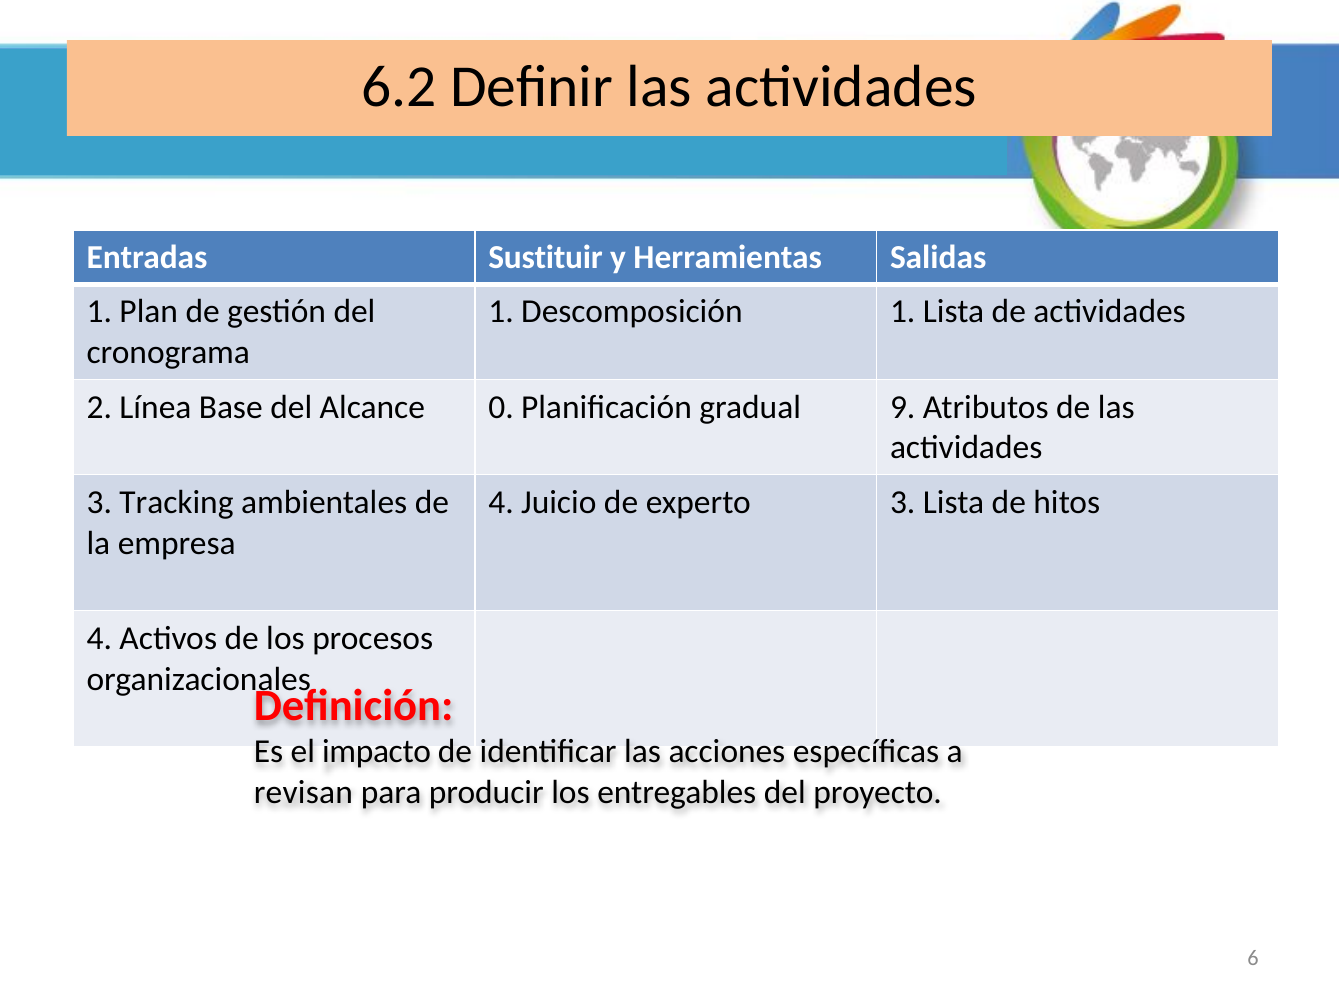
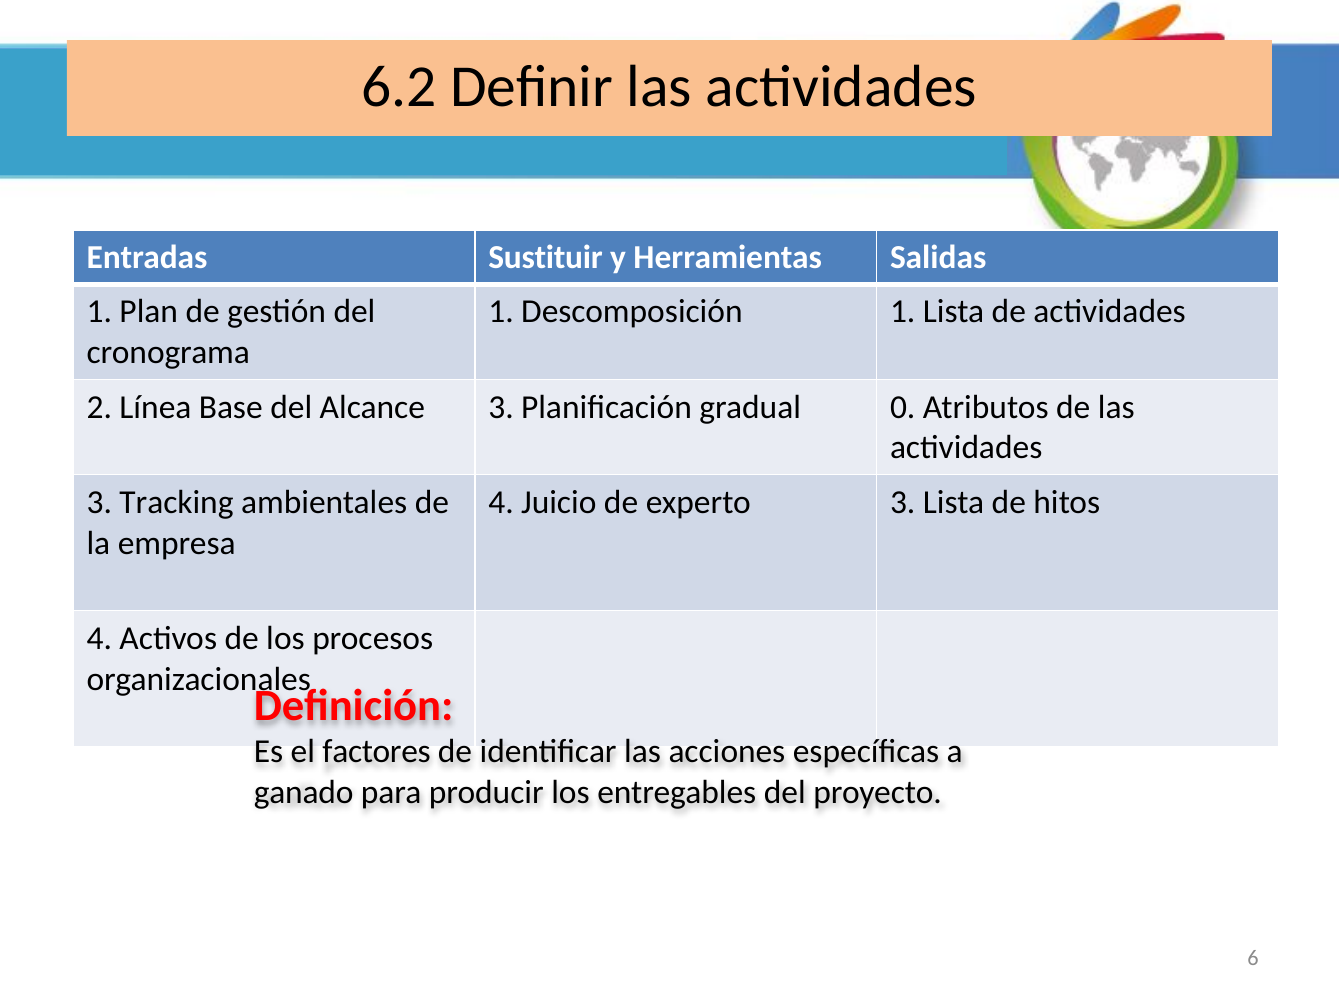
Alcance 0: 0 -> 3 (501, 407)
9: 9 -> 0 (903, 407)
impacto: impacto -> factores (377, 752)
revisan: revisan -> ganado (304, 792)
